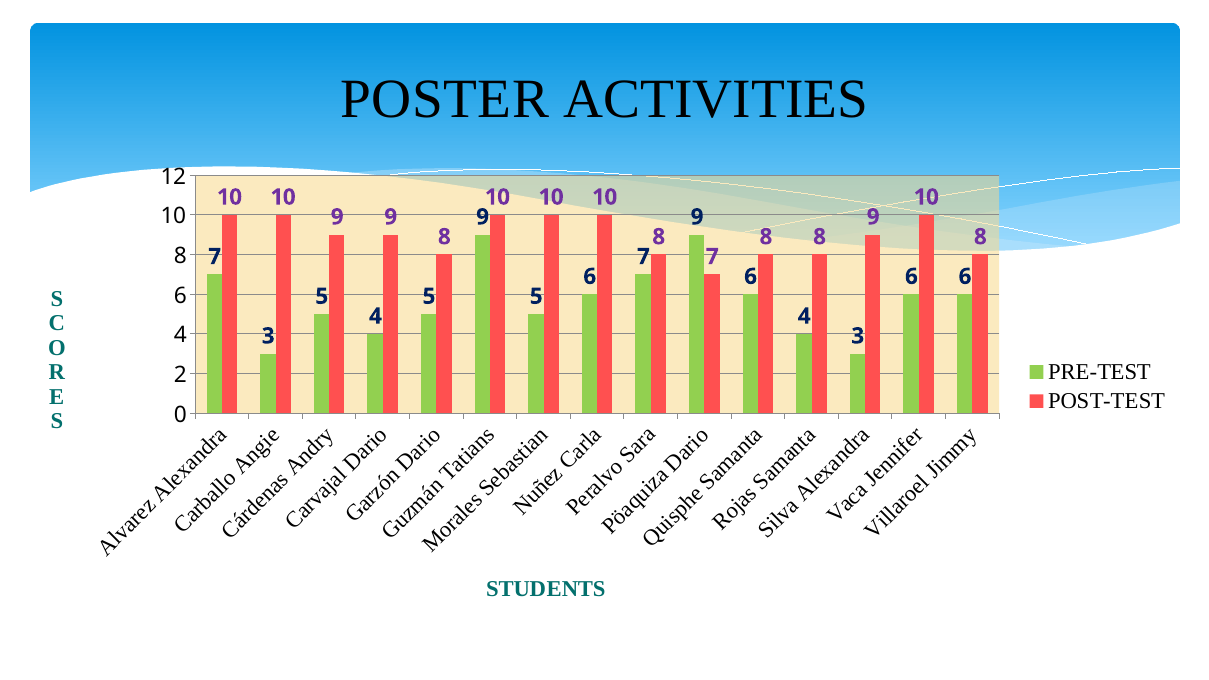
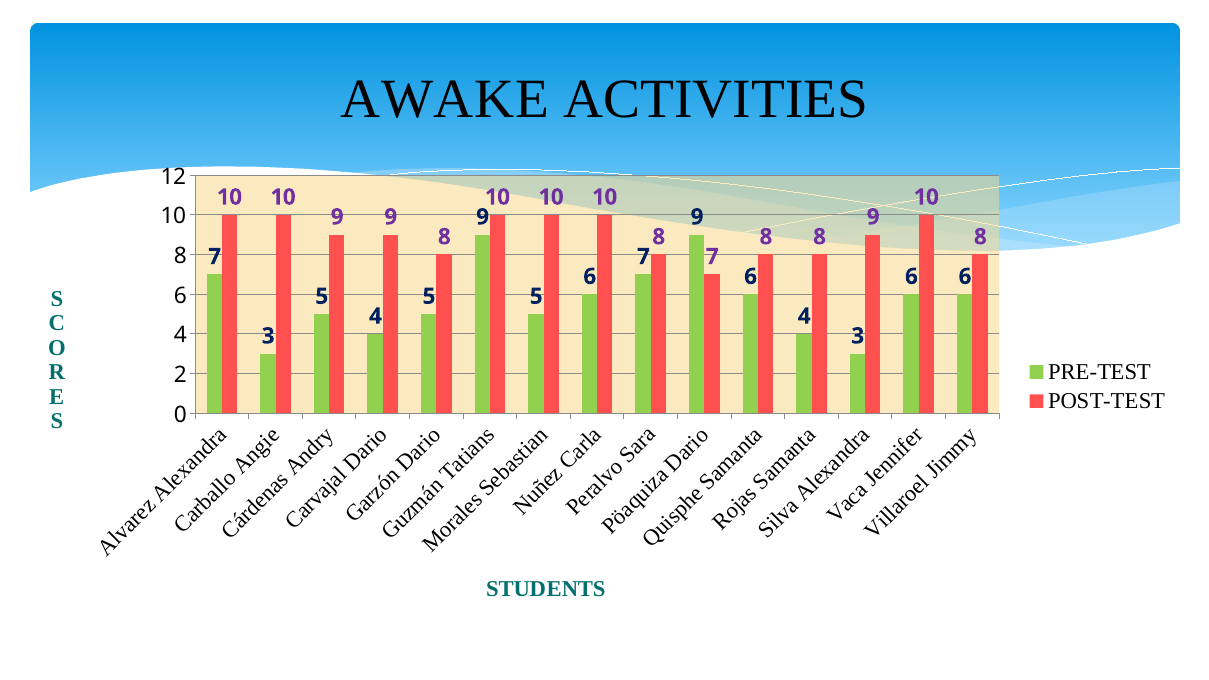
POSTER: POSTER -> AWAKE (445, 100)
